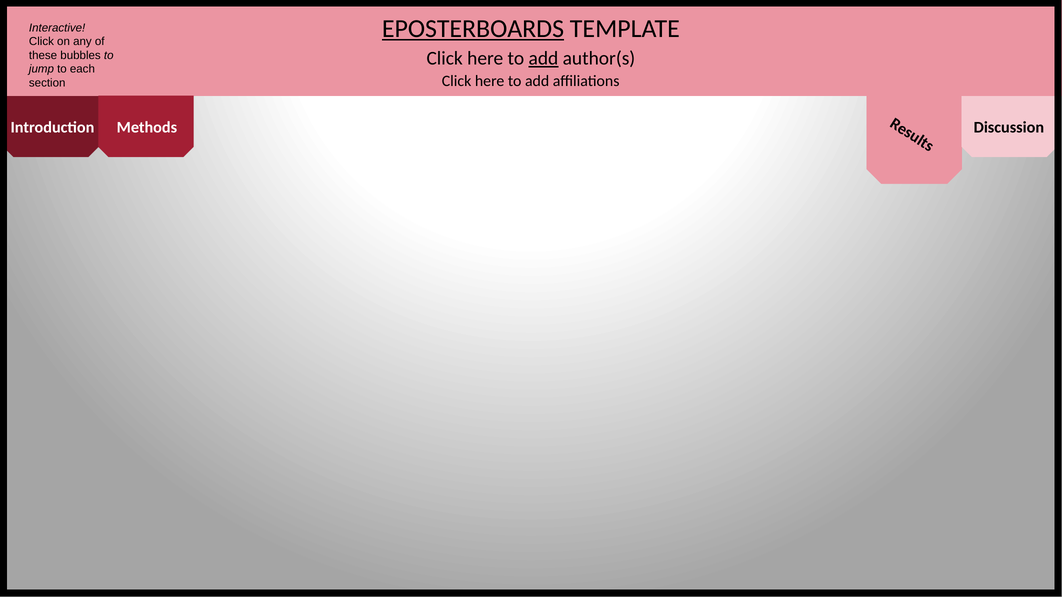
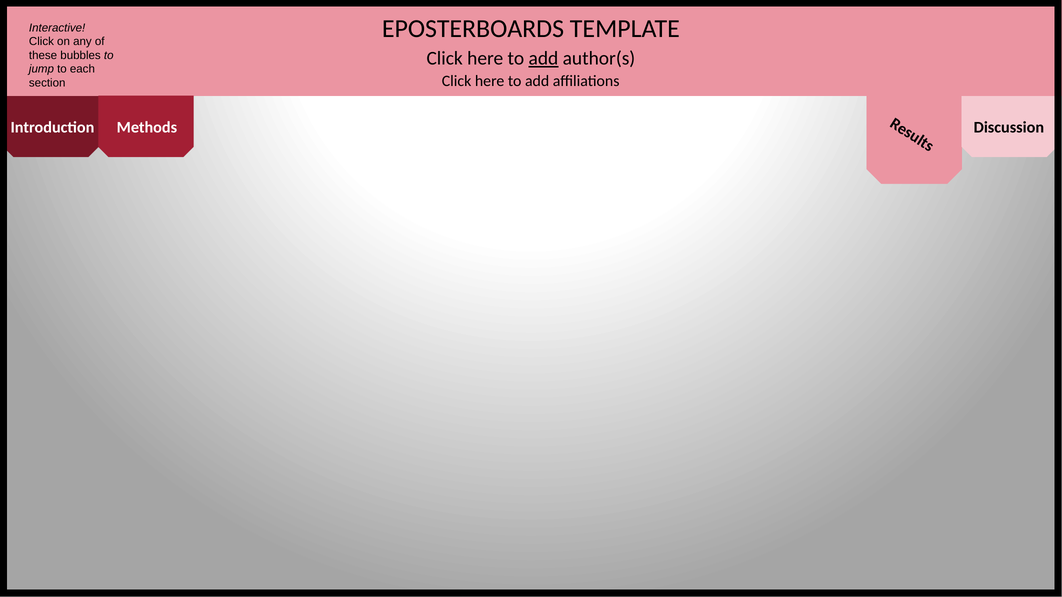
EPOSTERBOARDS underline: present -> none (473, 29)
